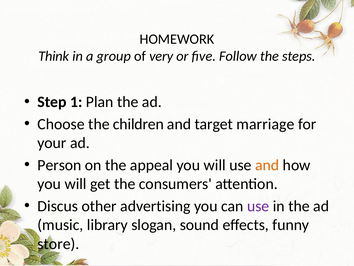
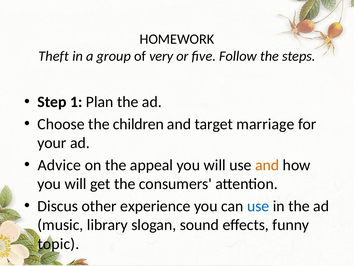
Think: Think -> Theft (54, 56)
Person: Person -> Advice (59, 165)
advertising: advertising -> experience (155, 206)
use colour: purple -> blue (258, 206)
store: store -> topic (58, 243)
